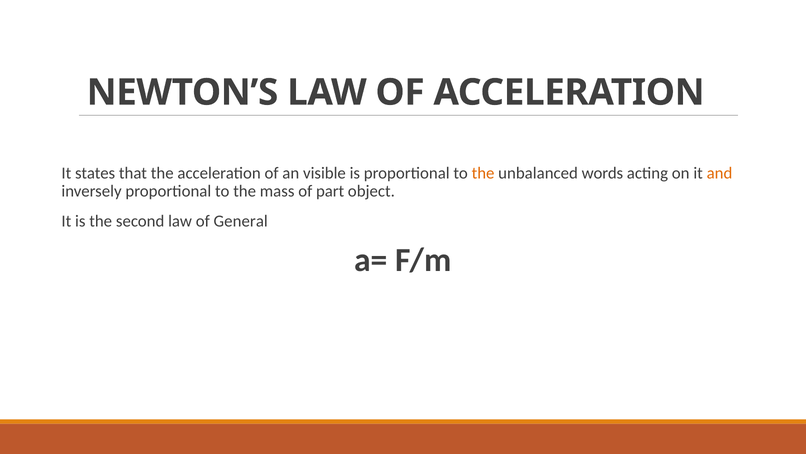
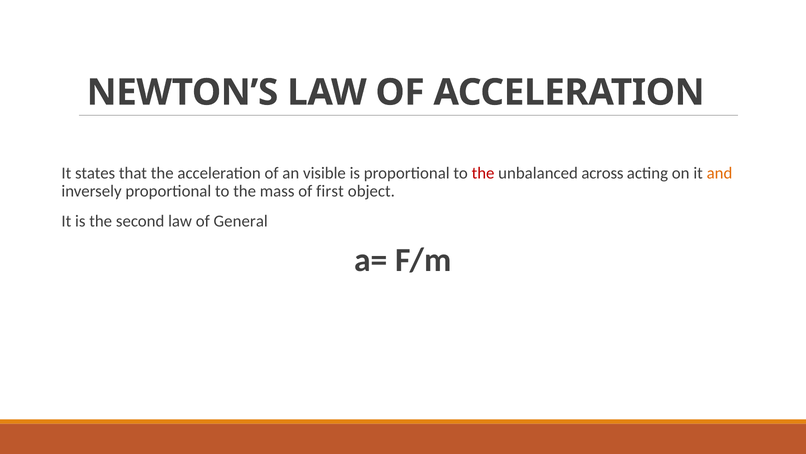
the colour: orange -> red (483, 173)
words: words -> across (602, 173)
part: part -> first (330, 191)
